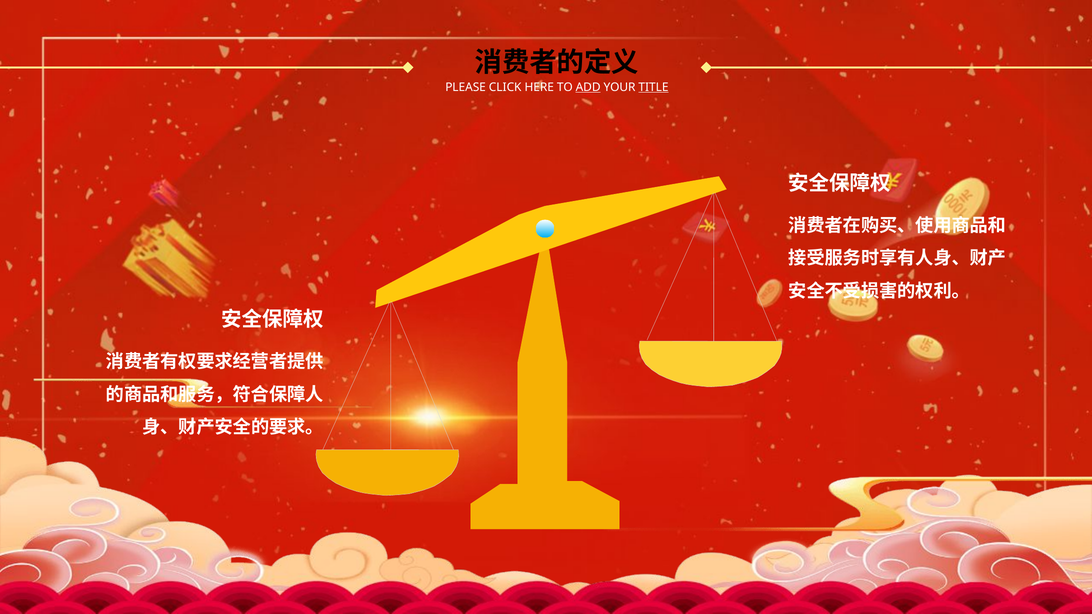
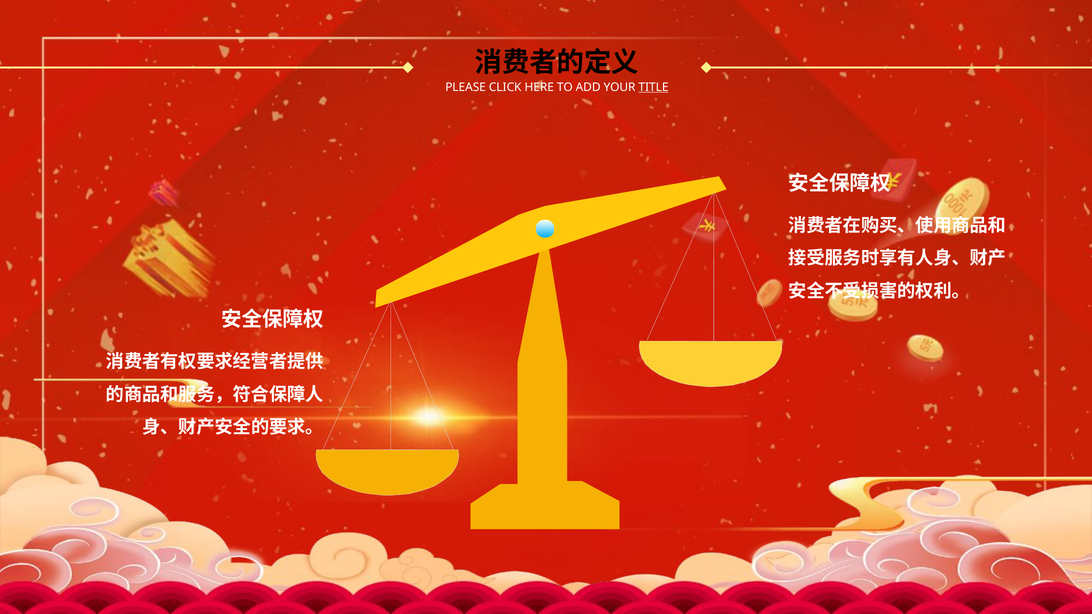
ADD underline: present -> none (588, 87)
